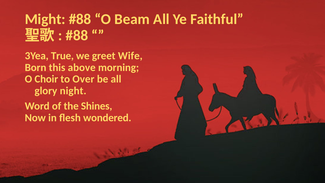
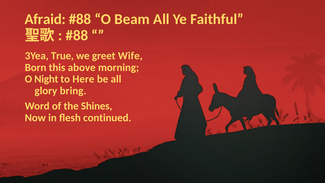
Might: Might -> Afraid (45, 19)
Choir: Choir -> Night (46, 79)
Over: Over -> Here (83, 79)
night: night -> bring (73, 91)
wondered: wondered -> continued (107, 118)
